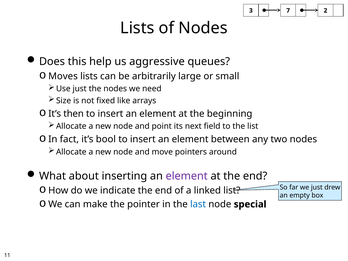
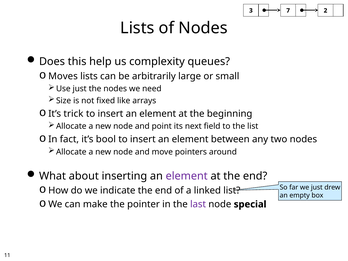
aggressive: aggressive -> complexity (157, 62)
then: then -> trick (73, 114)
last colour: blue -> purple (198, 204)
